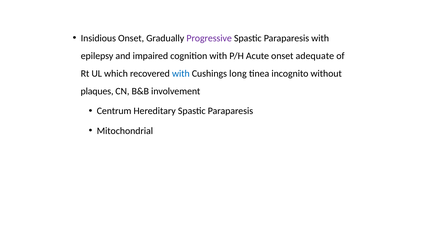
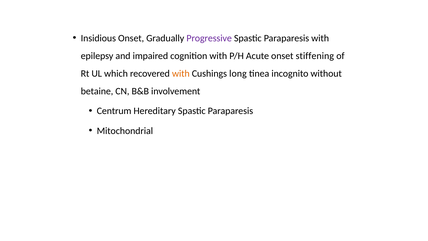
adequate: adequate -> stiffening (315, 56)
with colour: blue -> orange (181, 73)
plaques: plaques -> betaine (97, 91)
